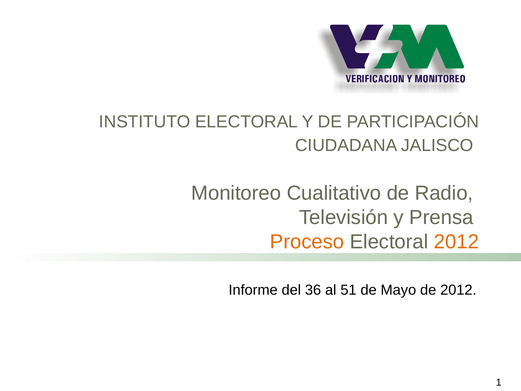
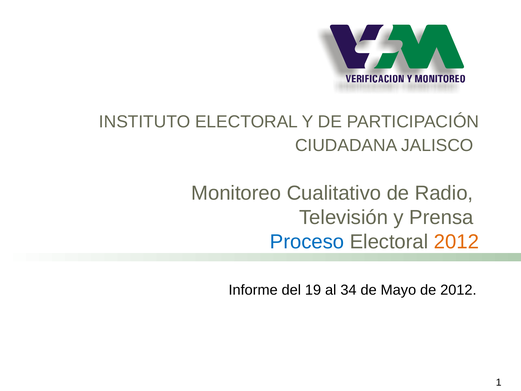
Proceso colour: orange -> blue (307, 242)
36: 36 -> 19 (313, 290)
51: 51 -> 34 (348, 290)
